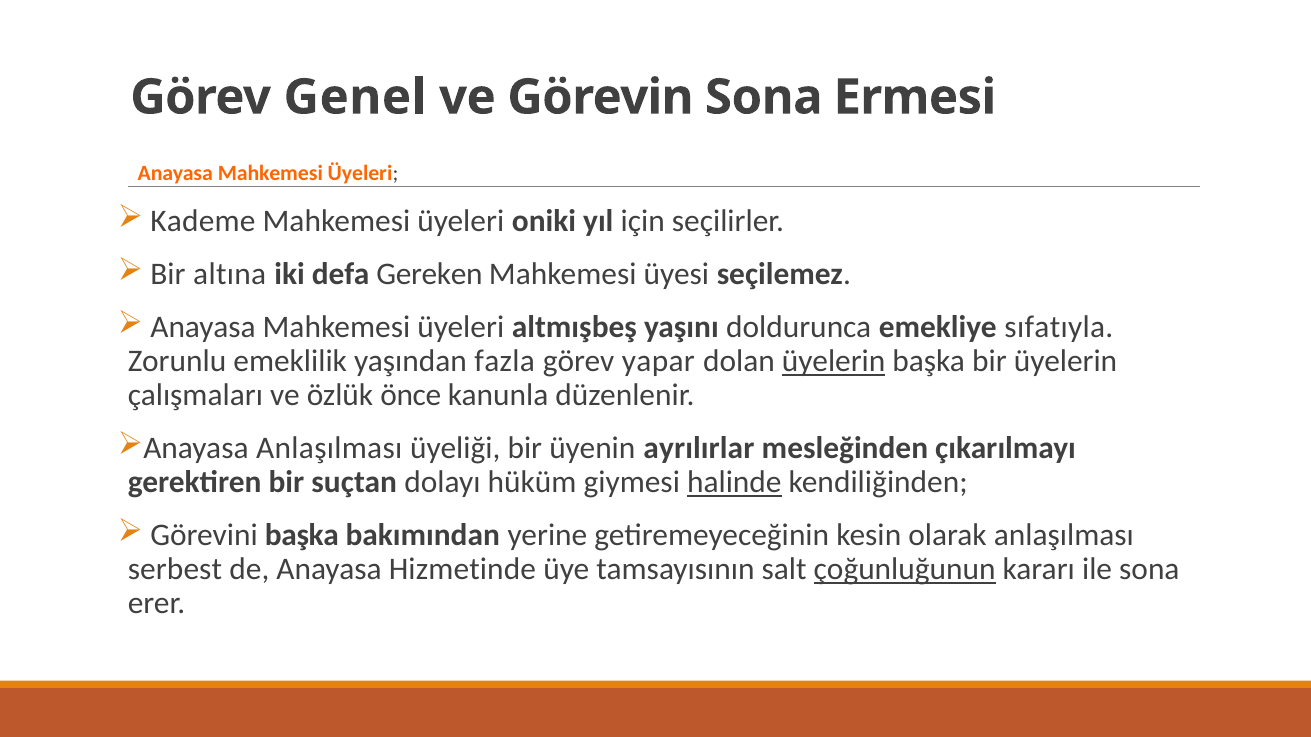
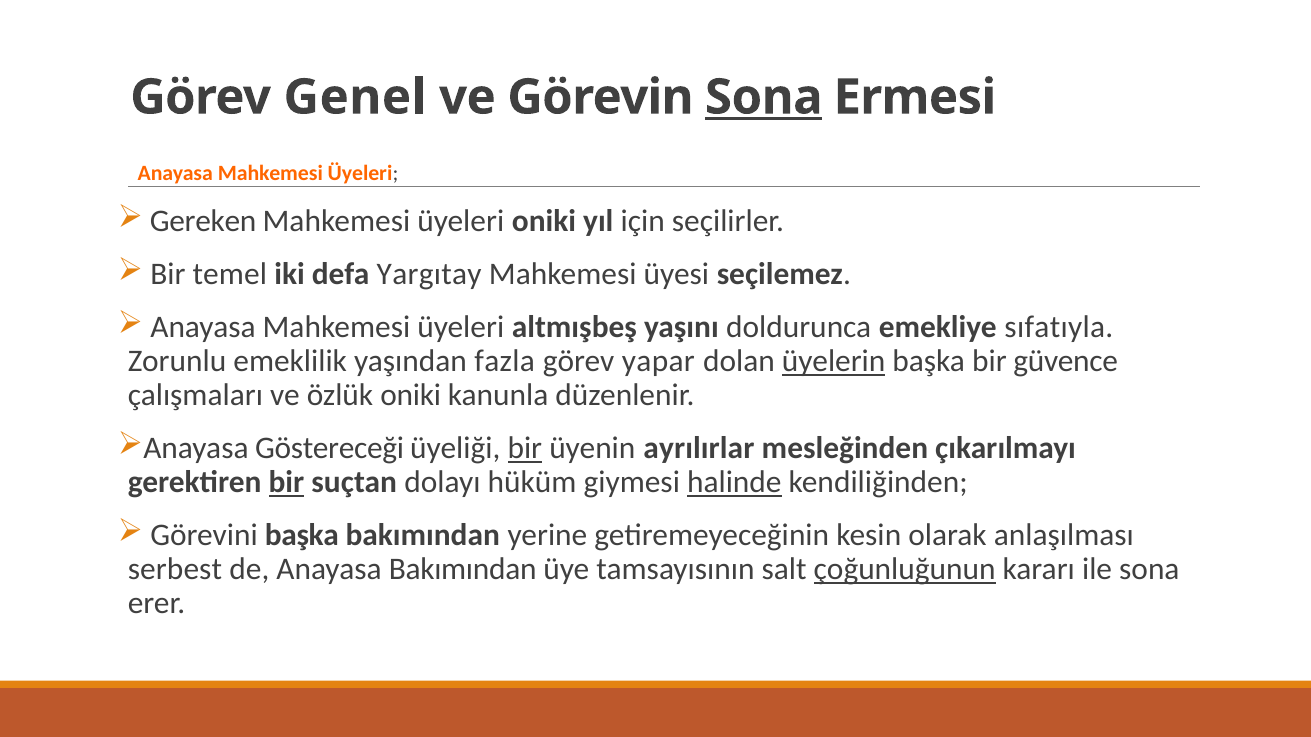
Sona underline: none -> present (764, 97)
Kademe: Kademe -> Gereken (203, 222)
altına: altına -> temel (230, 275)
Gereken: Gereken -> Yargıtay (429, 275)
bir üyelerin: üyelerin -> güvence (1066, 362)
özlük önce: önce -> oniki (411, 396)
Anayasa Anlaşılması: Anlaşılması -> Göstereceği (330, 449)
bir underline: none -> present (525, 449)
bir underline: none -> present (286, 483)
Anayasa Hizmetinde: Hizmetinde -> Bakımından (463, 569)
